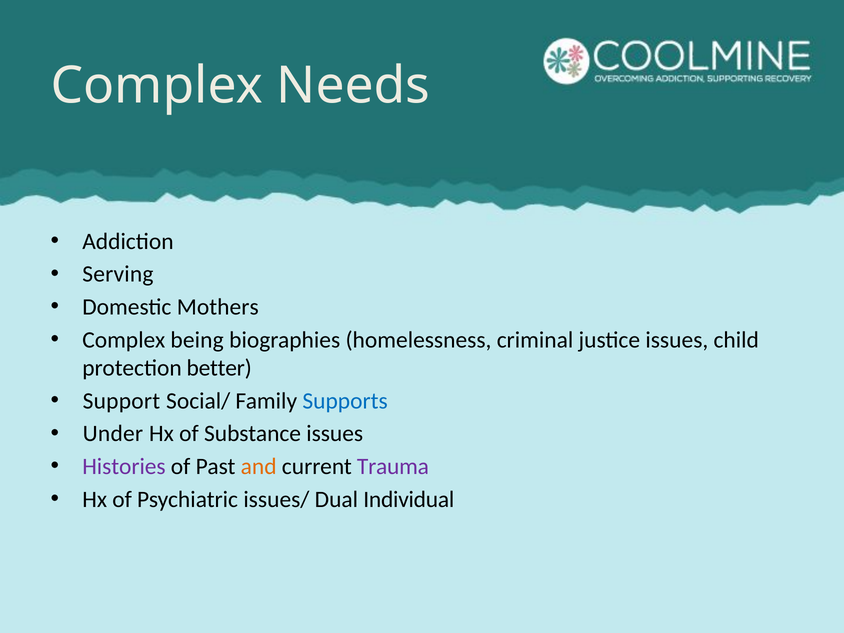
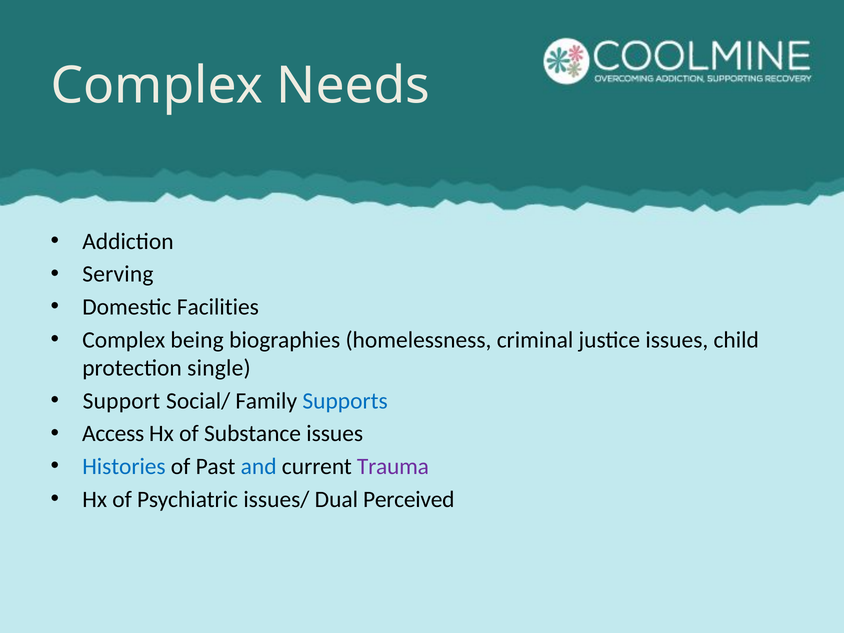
Mothers: Mothers -> Facilities (218, 307)
better: better -> single (219, 368)
Under: Under -> Access (113, 434)
Histories colour: purple -> blue (124, 466)
and colour: orange -> blue (259, 466)
Individual: Individual -> Perceived (409, 499)
